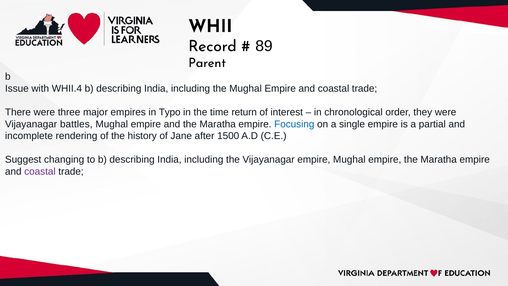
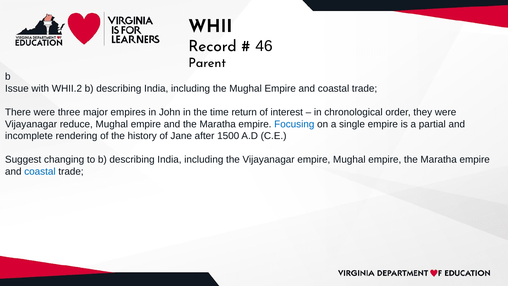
89: 89 -> 46 (264, 46)
WHII.4: WHII.4 -> WHII.2 (67, 88)
Typo: Typo -> John (170, 112)
battles: battles -> reduce (76, 124)
coastal colour: purple -> blue (40, 171)
